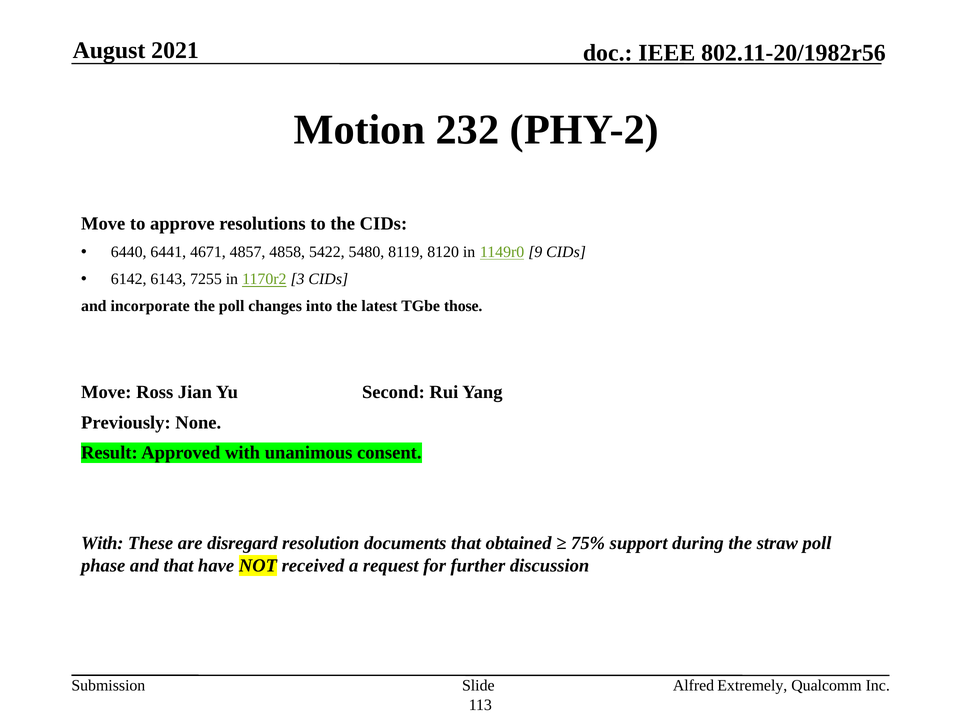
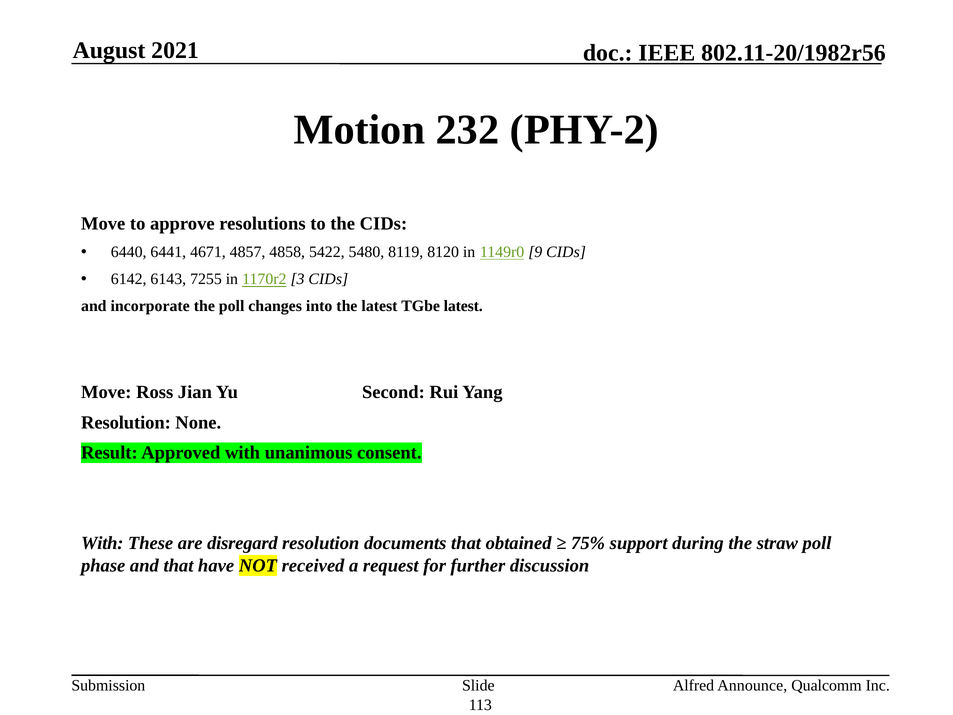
TGbe those: those -> latest (463, 306)
Previously: Previously -> Resolution (126, 422)
Extremely: Extremely -> Announce (752, 685)
